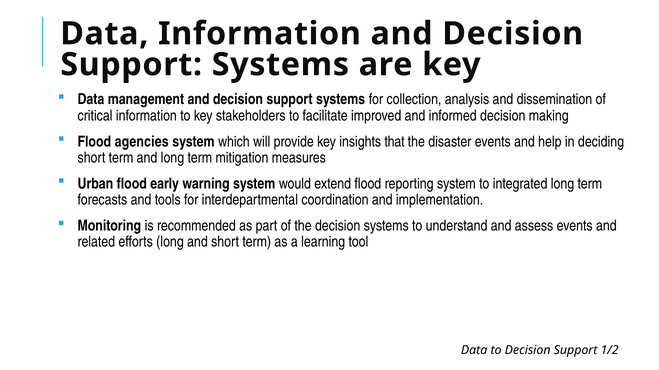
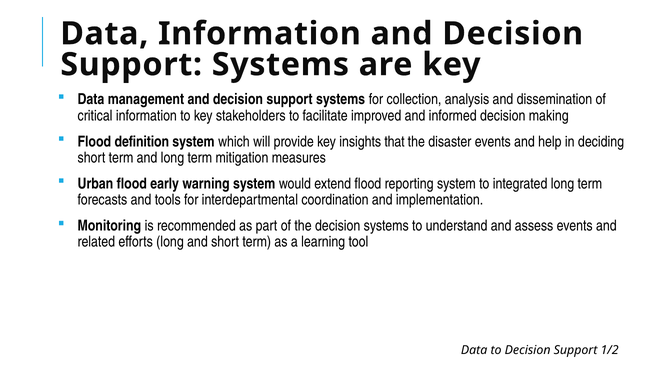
agencies: agencies -> definition (142, 142)
